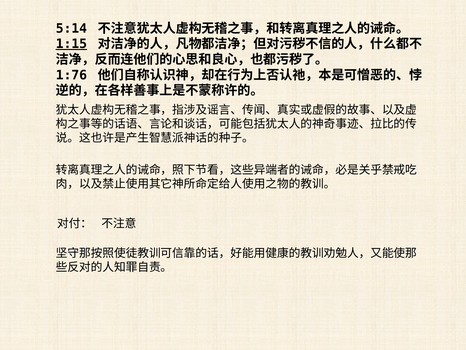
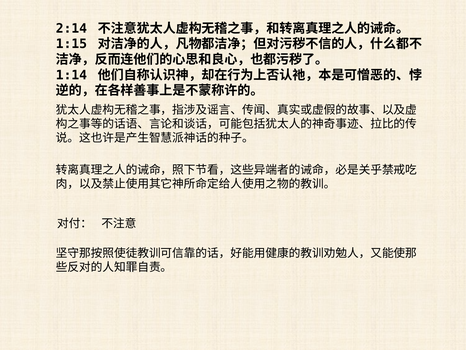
5:14: 5:14 -> 2:14 (71, 28)
1:15 underline: present -> none (71, 44)
1:76: 1:76 -> 1:14 (71, 75)
